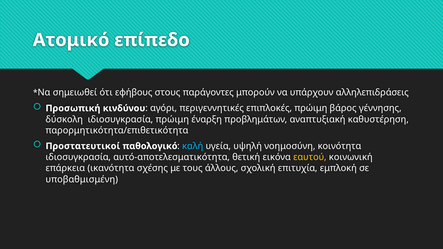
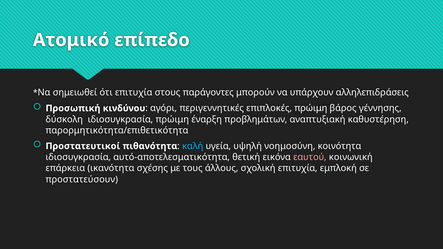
ότι εφήβους: εφήβους -> επιτυχία (134, 93)
παθολογικό: παθολογικό -> πιθανότητα (150, 146)
εαυτού colour: yellow -> pink (310, 157)
υποβαθμισμένη: υποβαθμισμένη -> προστατεύσουν (82, 179)
